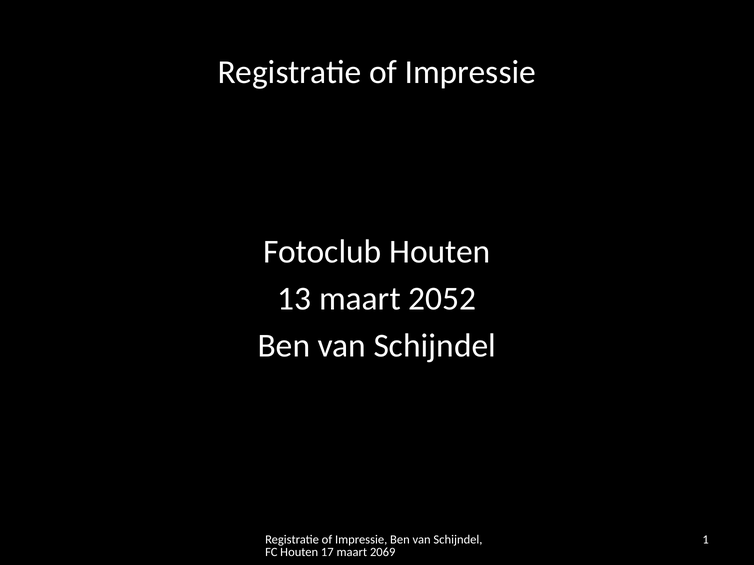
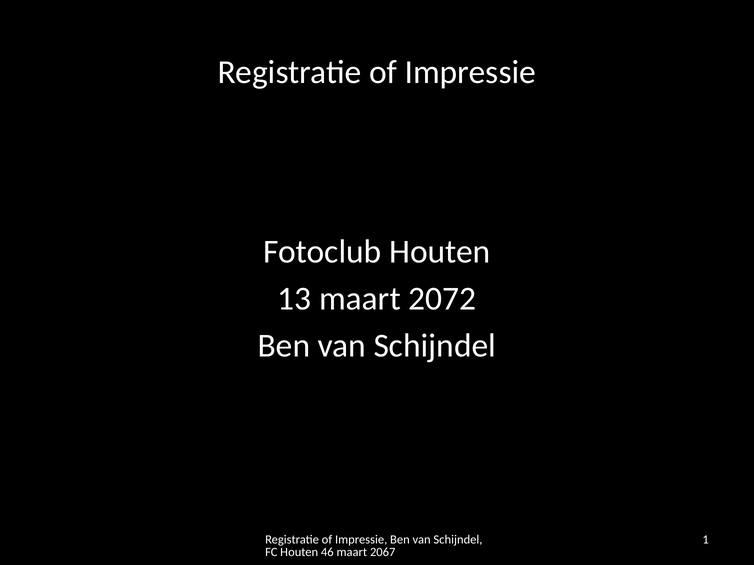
2052: 2052 -> 2072 (442, 299)
17: 17 -> 46 (327, 552)
2069: 2069 -> 2067 (383, 552)
